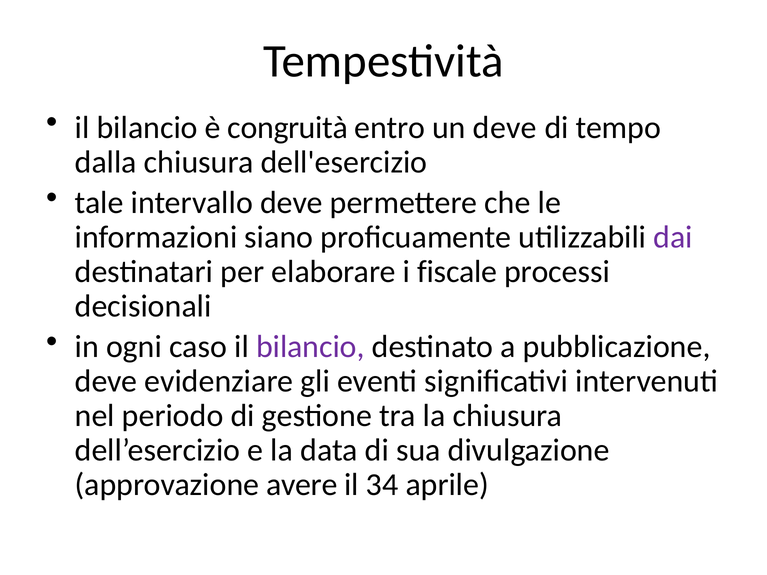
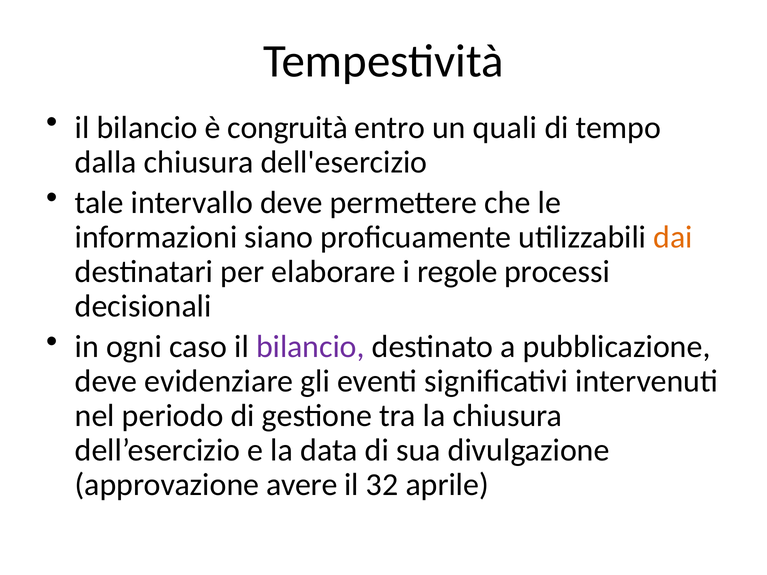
un deve: deve -> quali (505, 128)
dai colour: purple -> orange (673, 237)
fiscale: fiscale -> regole (457, 272)
34: 34 -> 32 (382, 485)
